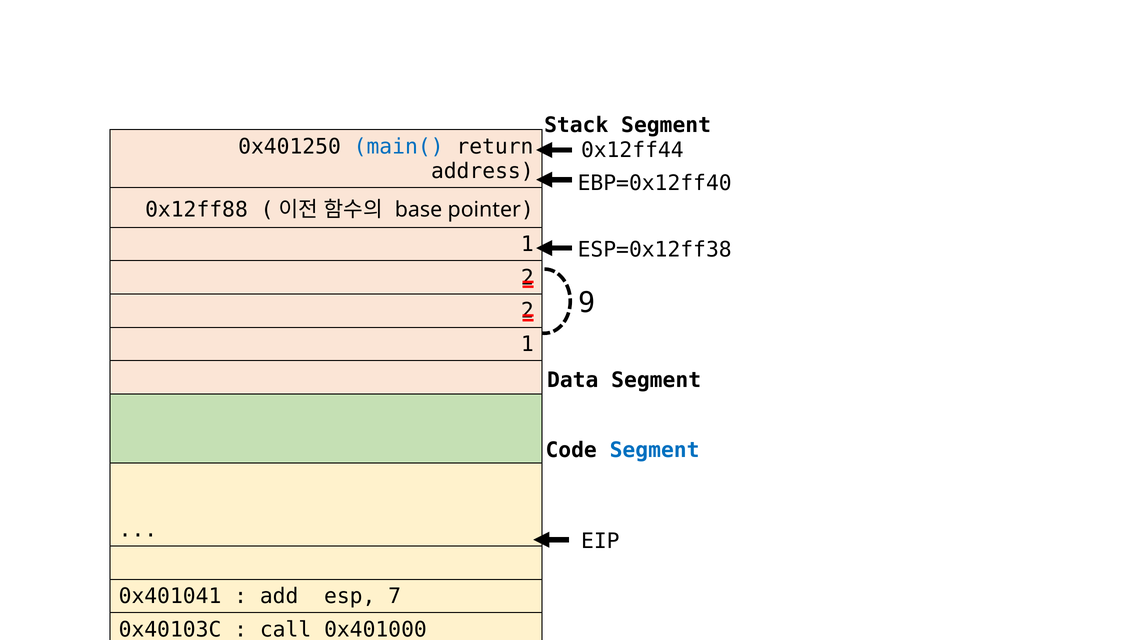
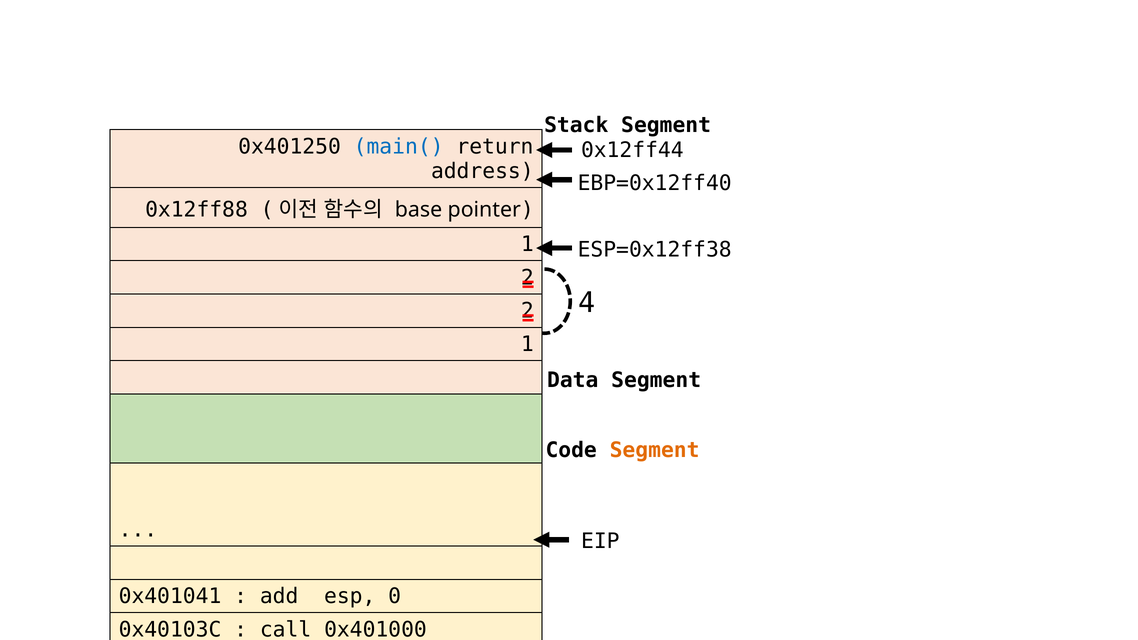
9: 9 -> 4 (587, 303)
Segment colour: blue -> orange (655, 450)
7: 7 -> 0 (395, 596)
